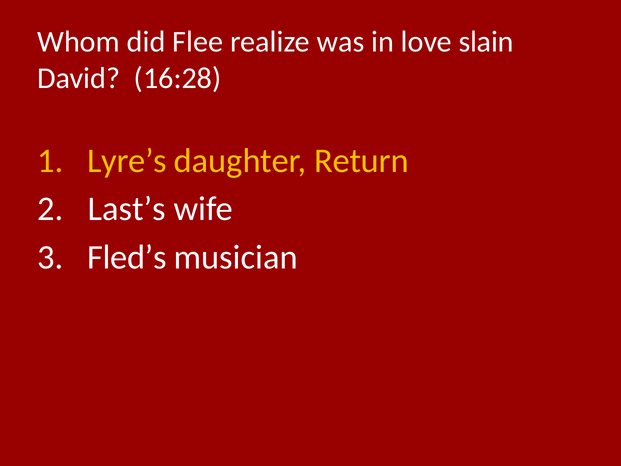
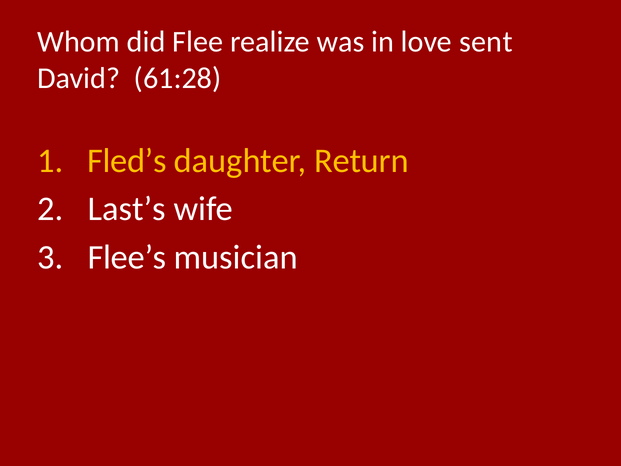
slain: slain -> sent (486, 42)
16:28: 16:28 -> 61:28 (178, 78)
Lyre’s: Lyre’s -> Fled’s (127, 161)
Fled’s: Fled’s -> Flee’s (127, 257)
